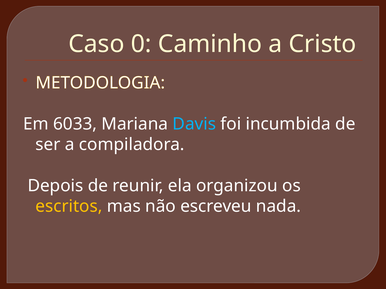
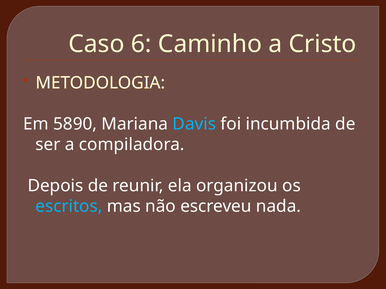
0: 0 -> 6 (141, 44)
6033: 6033 -> 5890 (75, 124)
escritos colour: yellow -> light blue (69, 207)
